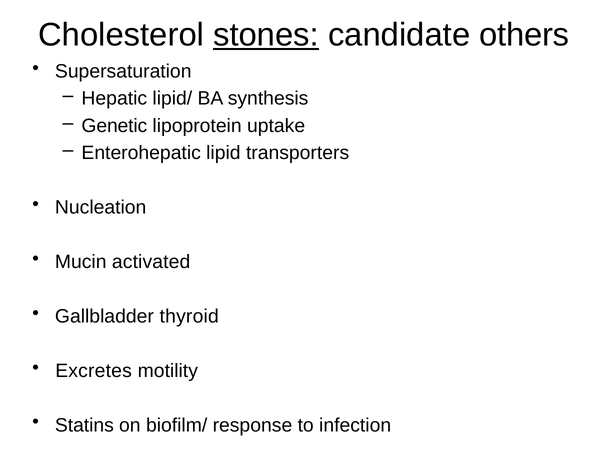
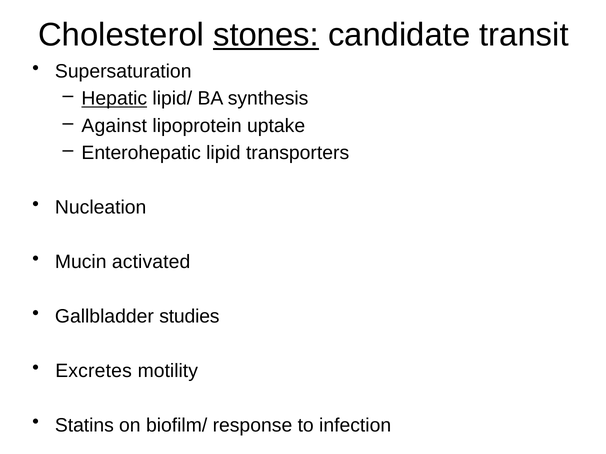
others: others -> transit (524, 35)
Hepatic underline: none -> present (114, 99)
Genetic: Genetic -> Against (114, 126)
thyroid: thyroid -> studies (189, 317)
